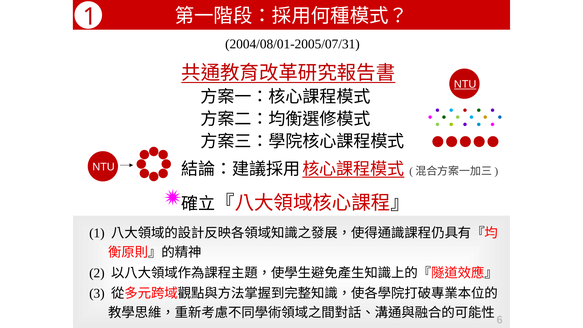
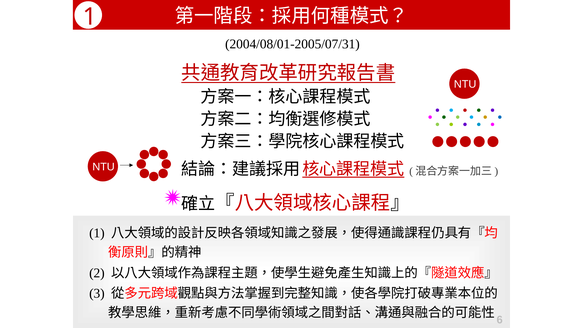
NTU underline: present -> none (465, 84)
